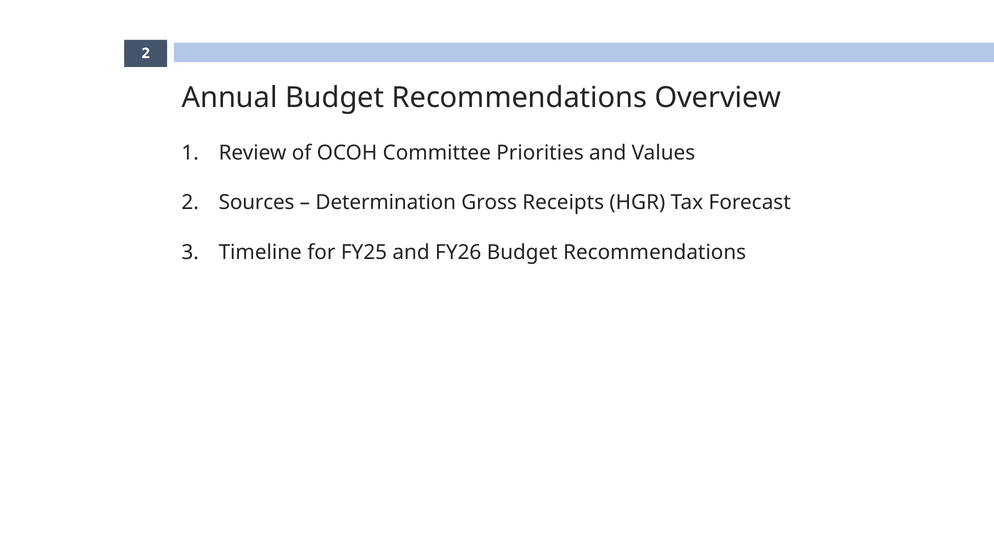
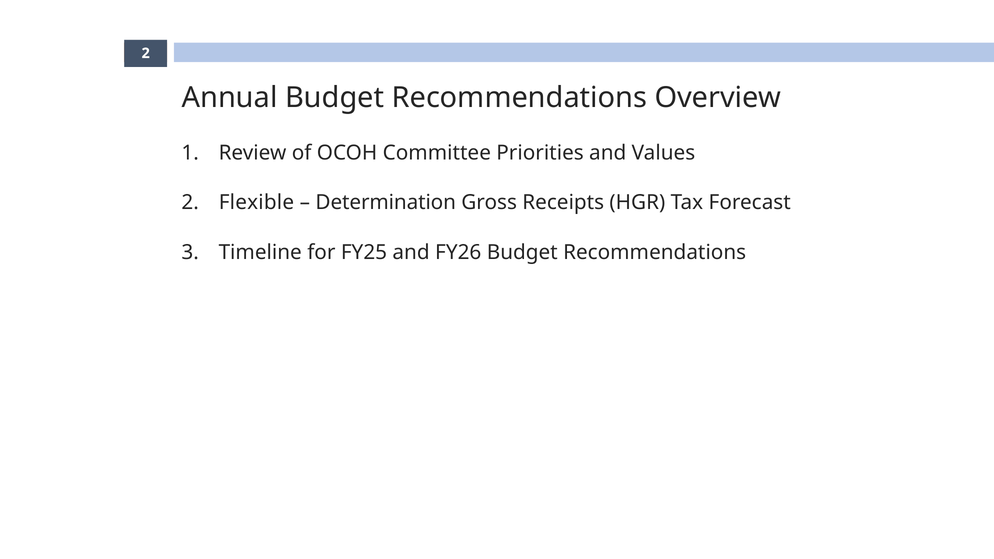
Sources: Sources -> Flexible (256, 203)
